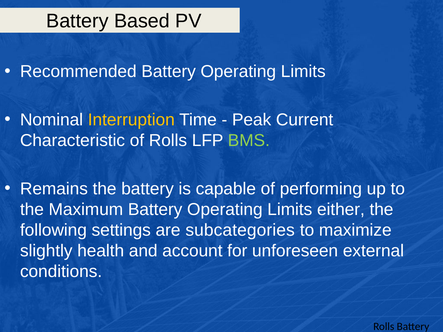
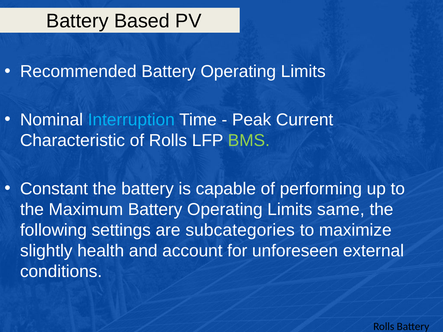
Interruption colour: yellow -> light blue (131, 120)
Remains: Remains -> Constant (54, 189)
either: either -> same (341, 210)
